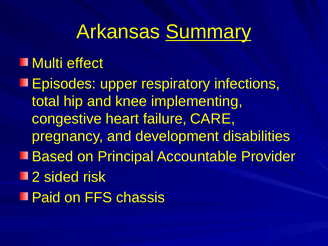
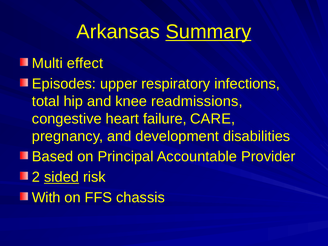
implementing: implementing -> readmissions (197, 101)
sided underline: none -> present (62, 177)
Paid: Paid -> With (46, 198)
